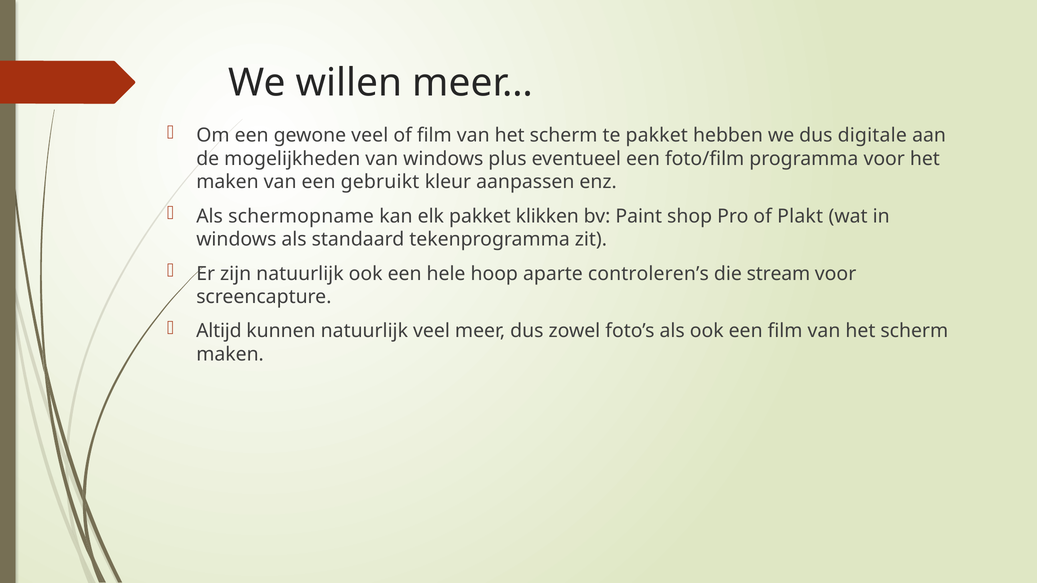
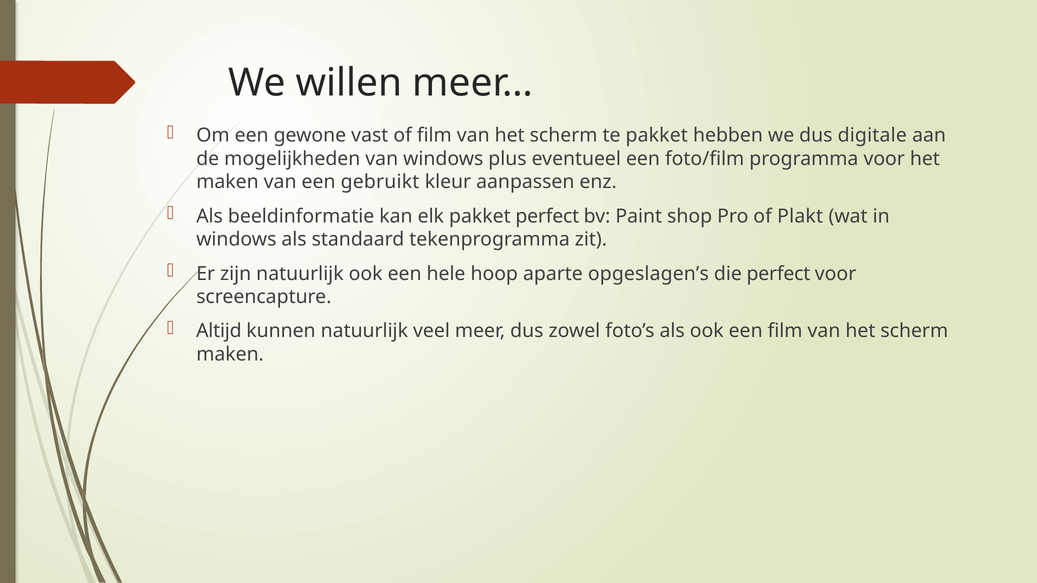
gewone veel: veel -> vast (370, 135)
schermopname: schermopname -> beeldinformatie (301, 216)
pakket klikken: klikken -> perfect (547, 216)
controleren’s: controleren’s -> opgeslagen’s (648, 274)
die stream: stream -> perfect (778, 274)
